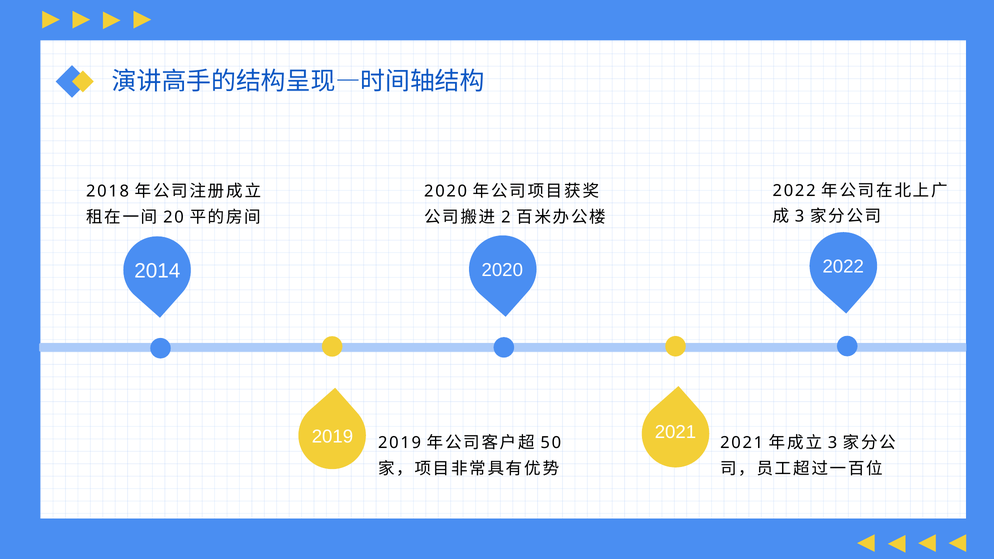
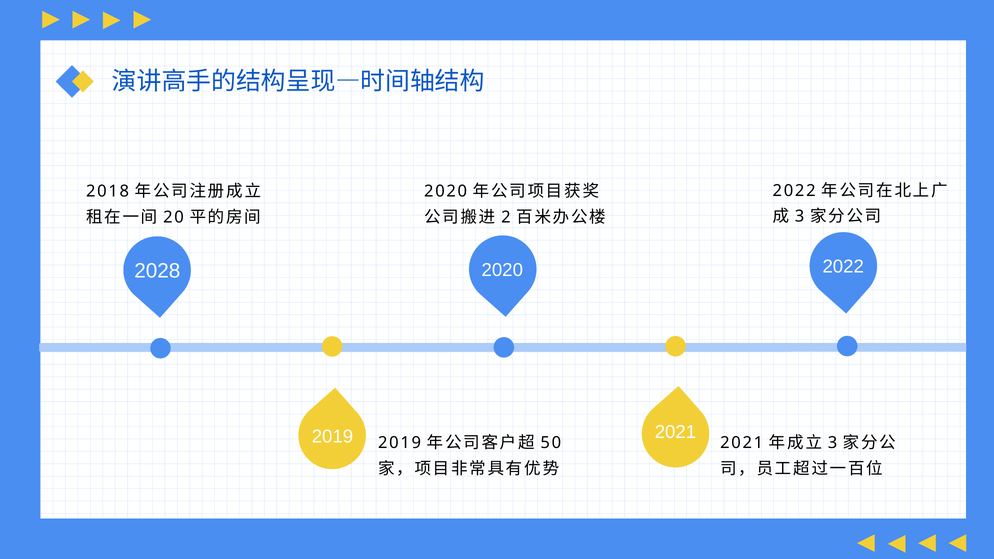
2014: 2014 -> 2028 (157, 271)
